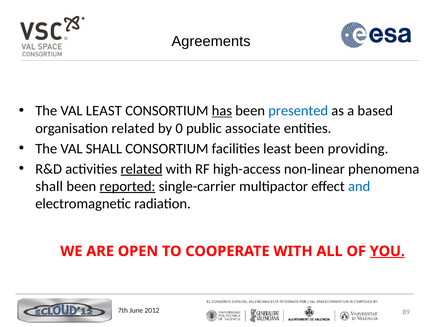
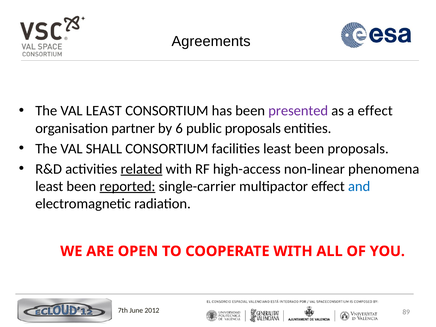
has underline: present -> none (222, 111)
presented colour: blue -> purple (298, 111)
a based: based -> effect (375, 111)
organisation related: related -> partner (133, 128)
0: 0 -> 6 (179, 128)
public associate: associate -> proposals (253, 128)
been providing: providing -> proposals (358, 149)
shall: shall -> least (49, 186)
YOU underline: present -> none (387, 251)
